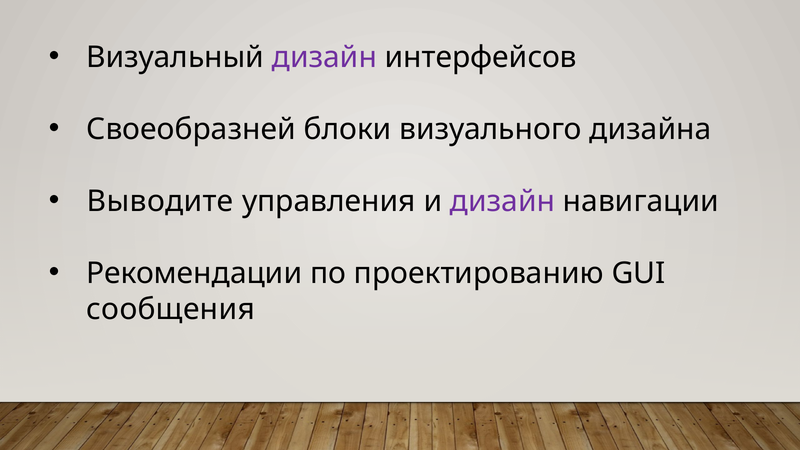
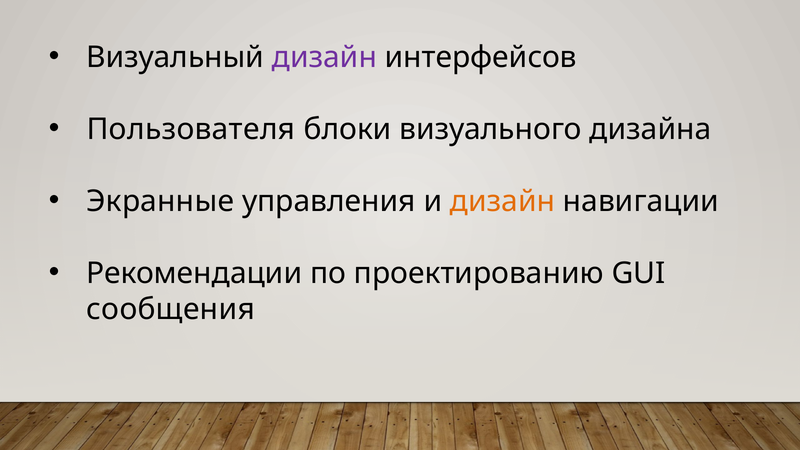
Своеобразней: Своеобразней -> Пользователя (191, 129)
Выводите: Выводите -> Экранные (160, 201)
дизайн colour: purple -> orange (503, 201)
